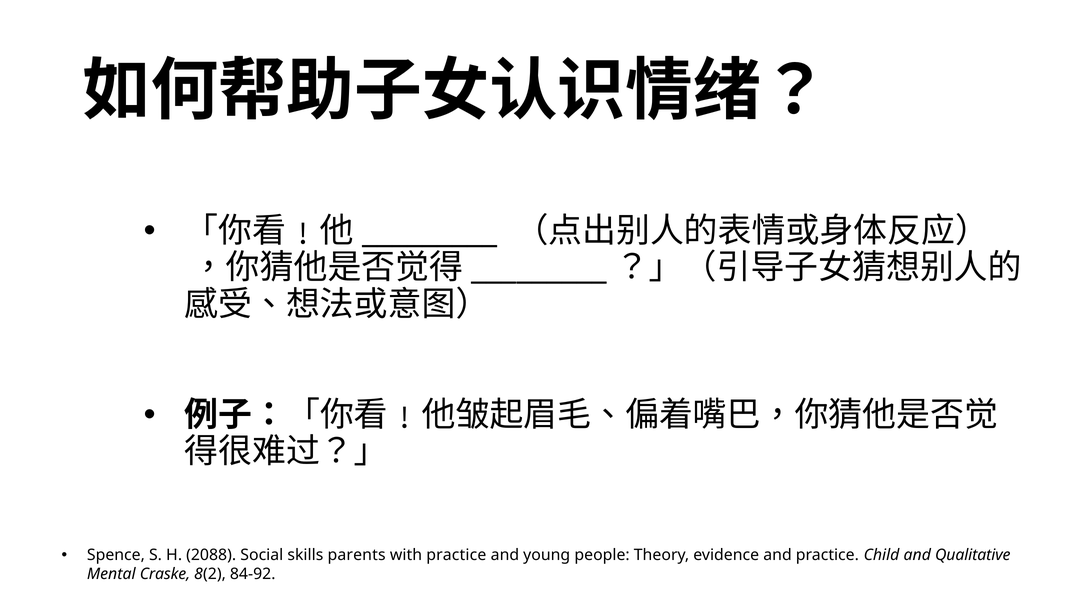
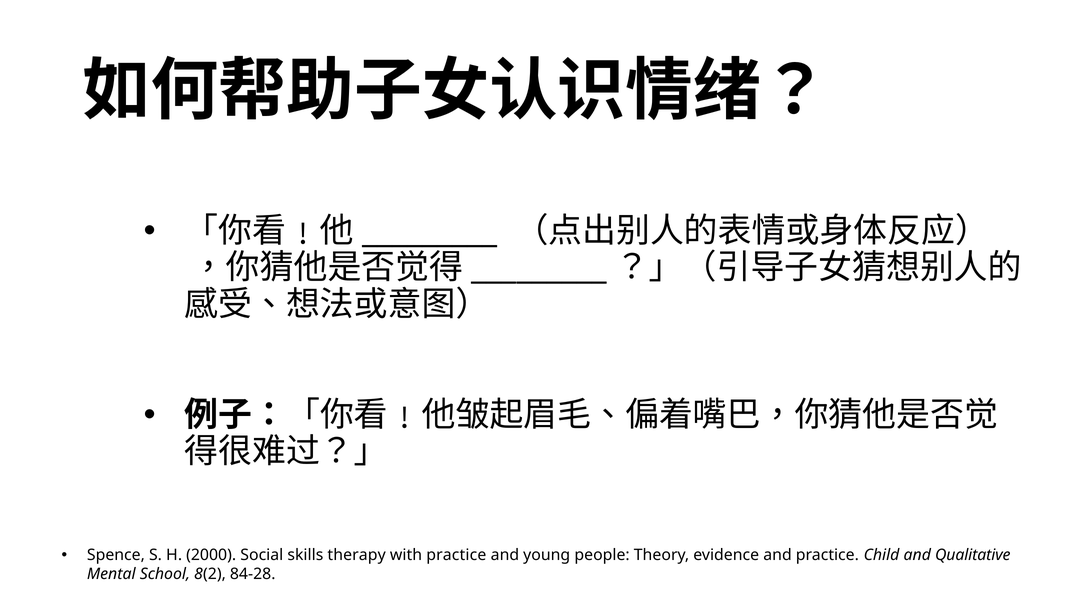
2088: 2088 -> 2000 (211, 555)
parents: parents -> therapy (357, 555)
Craske: Craske -> School (165, 574)
84-92: 84-92 -> 84-28 (253, 574)
